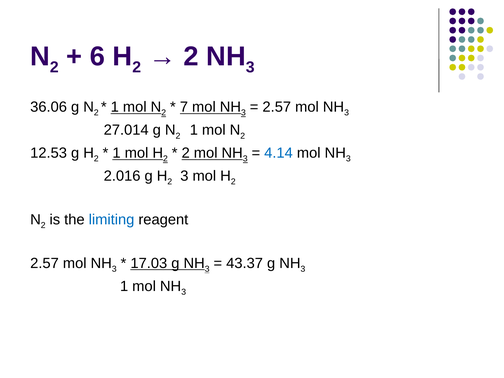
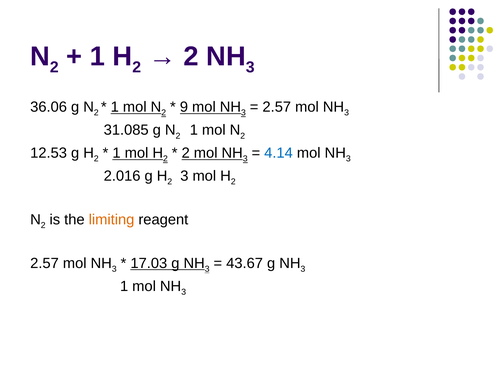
6: 6 -> 1 (97, 57)
7: 7 -> 9 (184, 107)
27.014: 27.014 -> 31.085 (126, 130)
limiting colour: blue -> orange (112, 220)
43.37: 43.37 -> 43.67 (245, 263)
